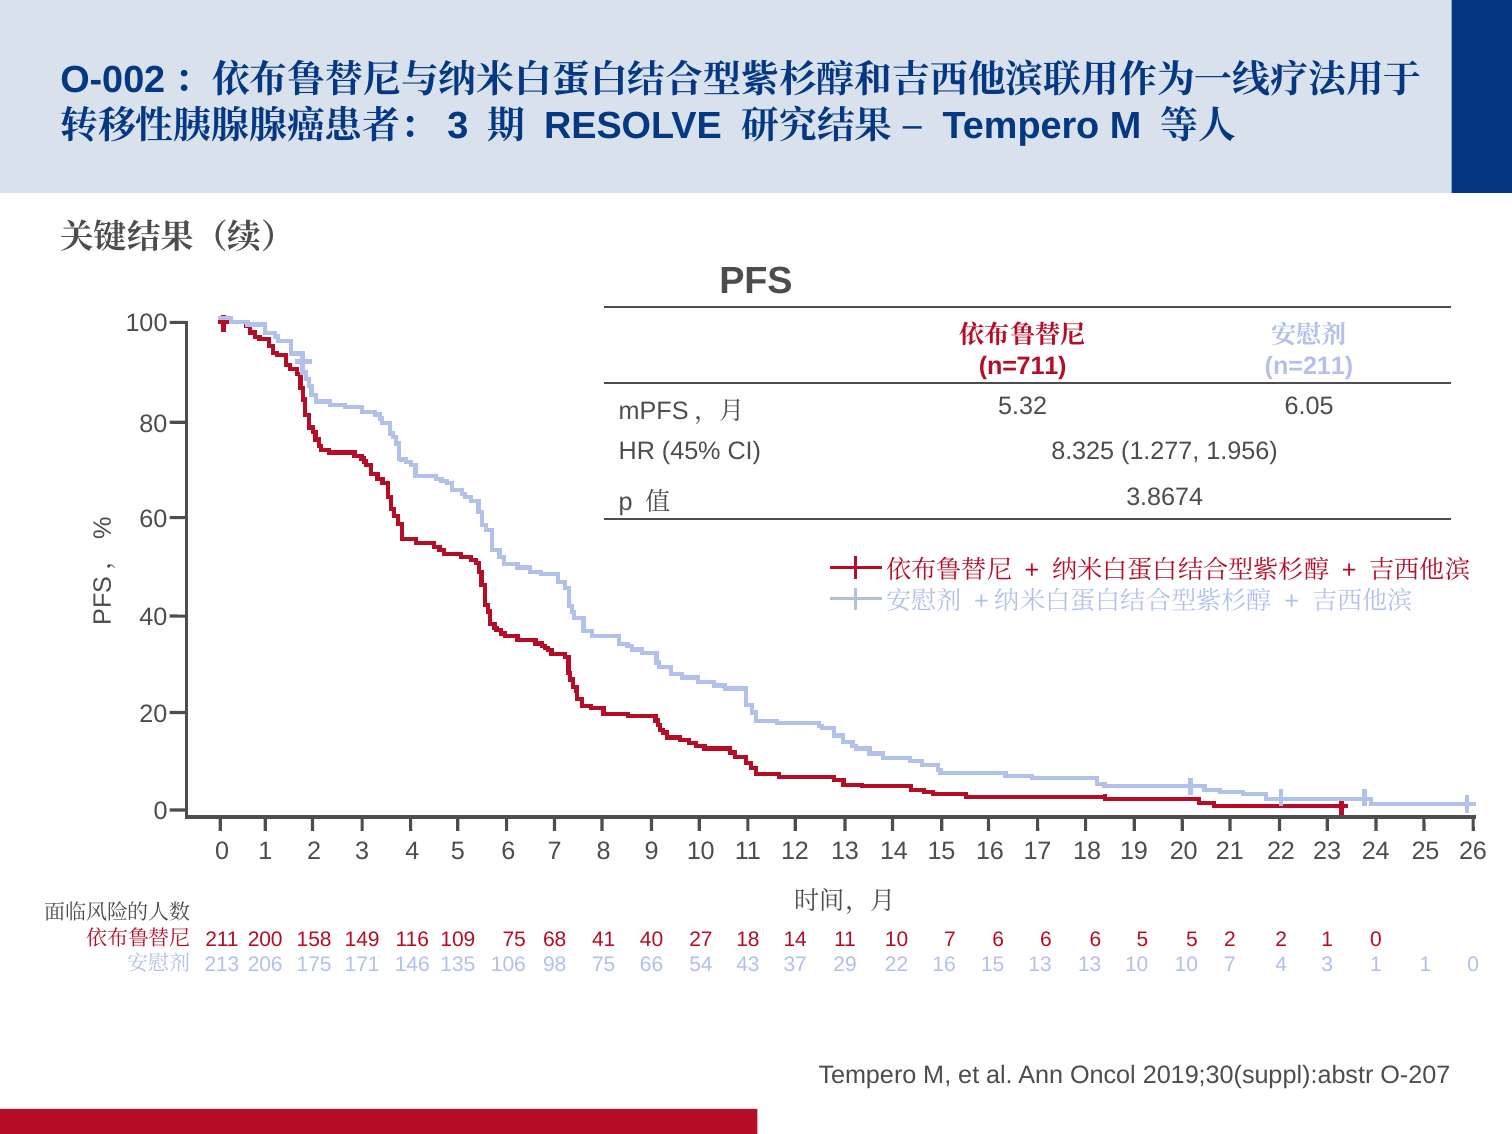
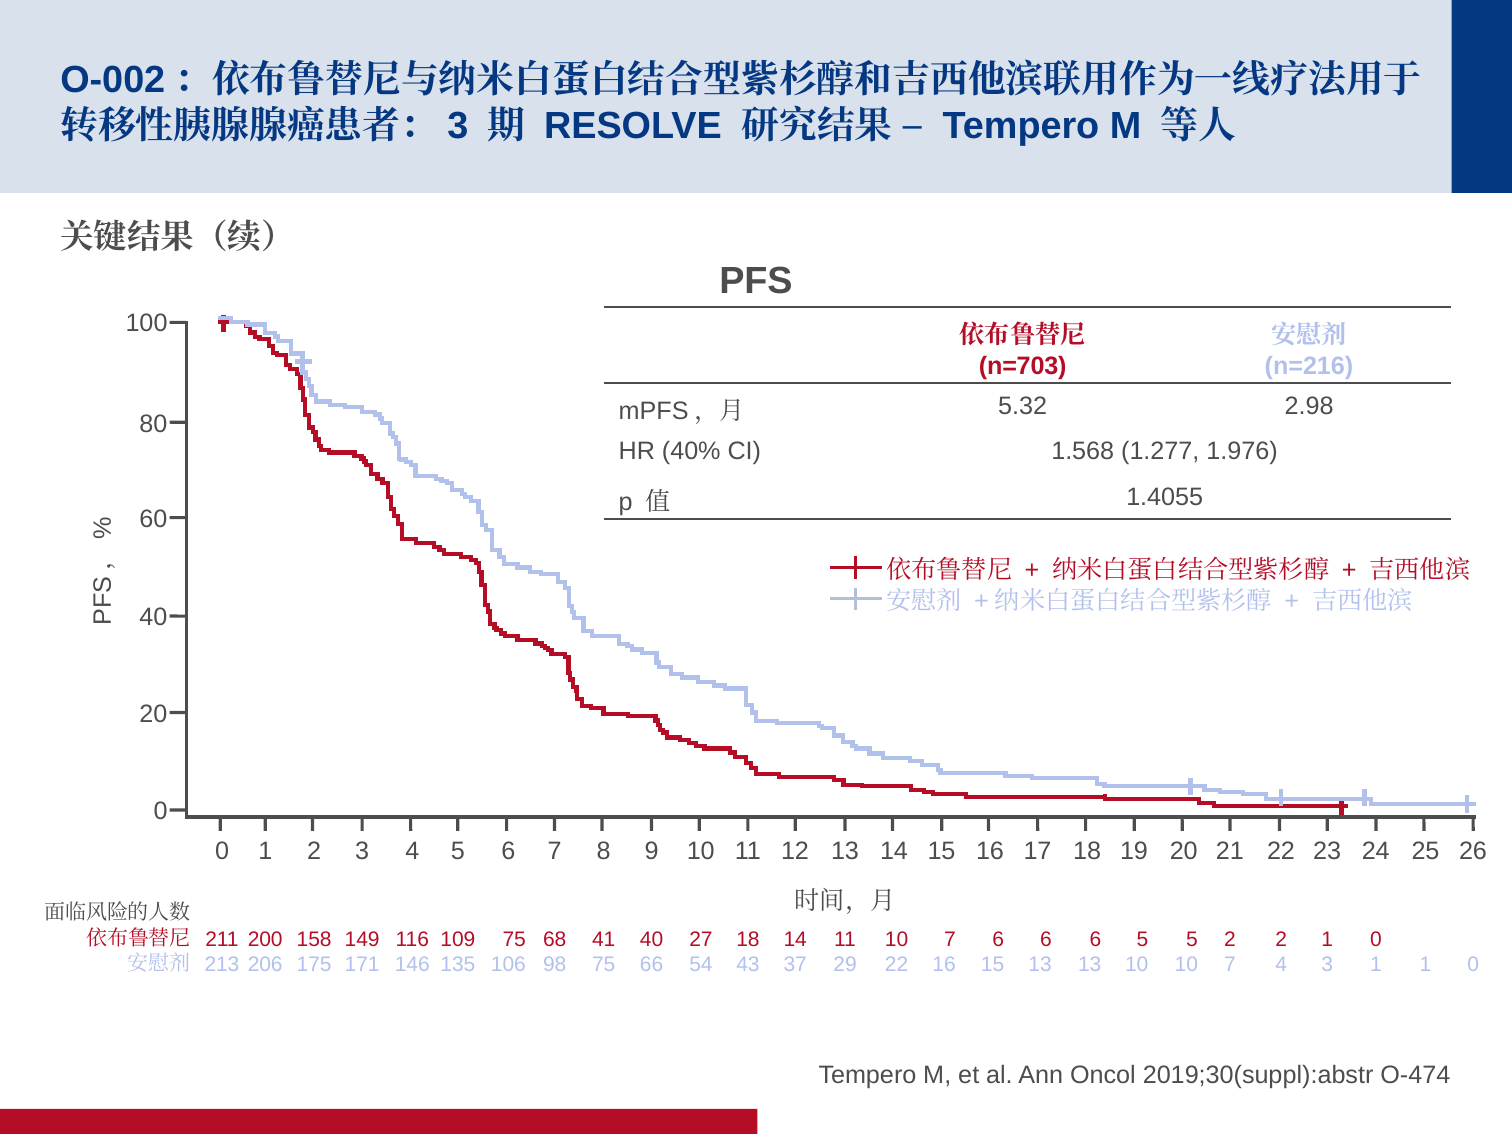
n=711: n=711 -> n=703 (1023, 366)
n=211: n=211 -> n=216 (1309, 366)
6.05: 6.05 -> 2.98 (1309, 406)
45%: 45% -> 40% (691, 452)
8.325: 8.325 -> 1.568 (1083, 452)
1.956: 1.956 -> 1.976 (1242, 452)
3.8674: 3.8674 -> 1.4055 (1165, 497)
O-207: O-207 -> O-474 (1415, 1075)
